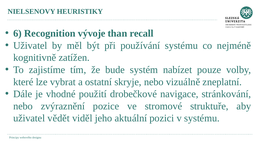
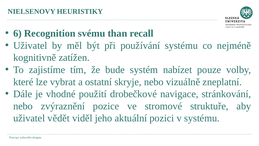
vývoje: vývoje -> svému (92, 33)
